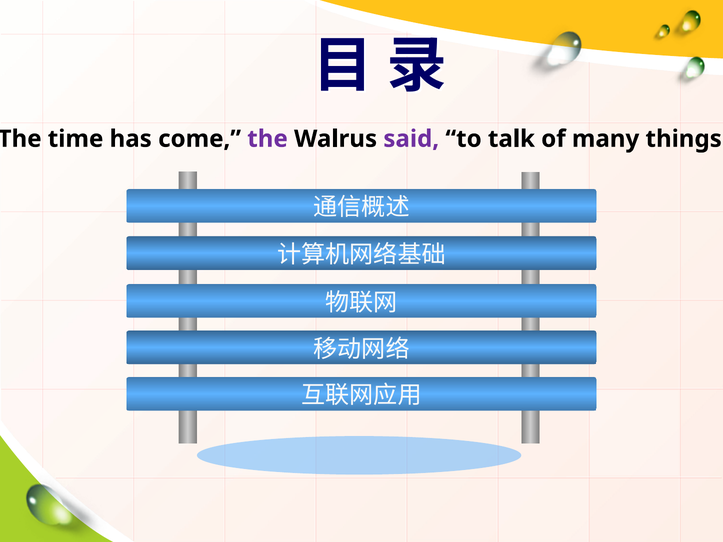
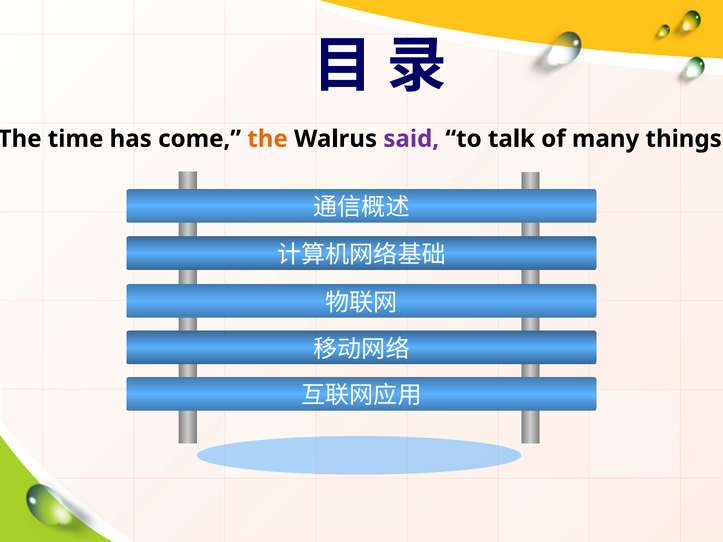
the colour: purple -> orange (268, 139)
